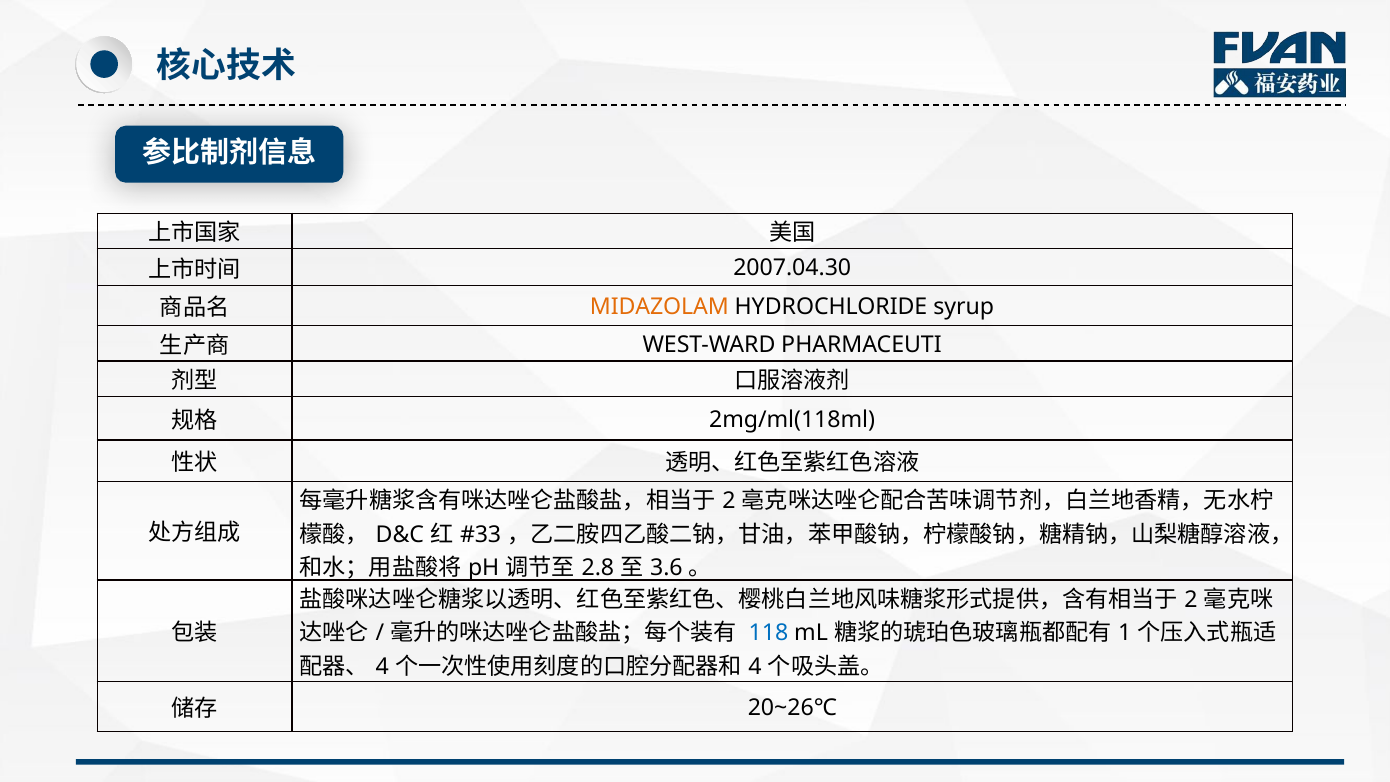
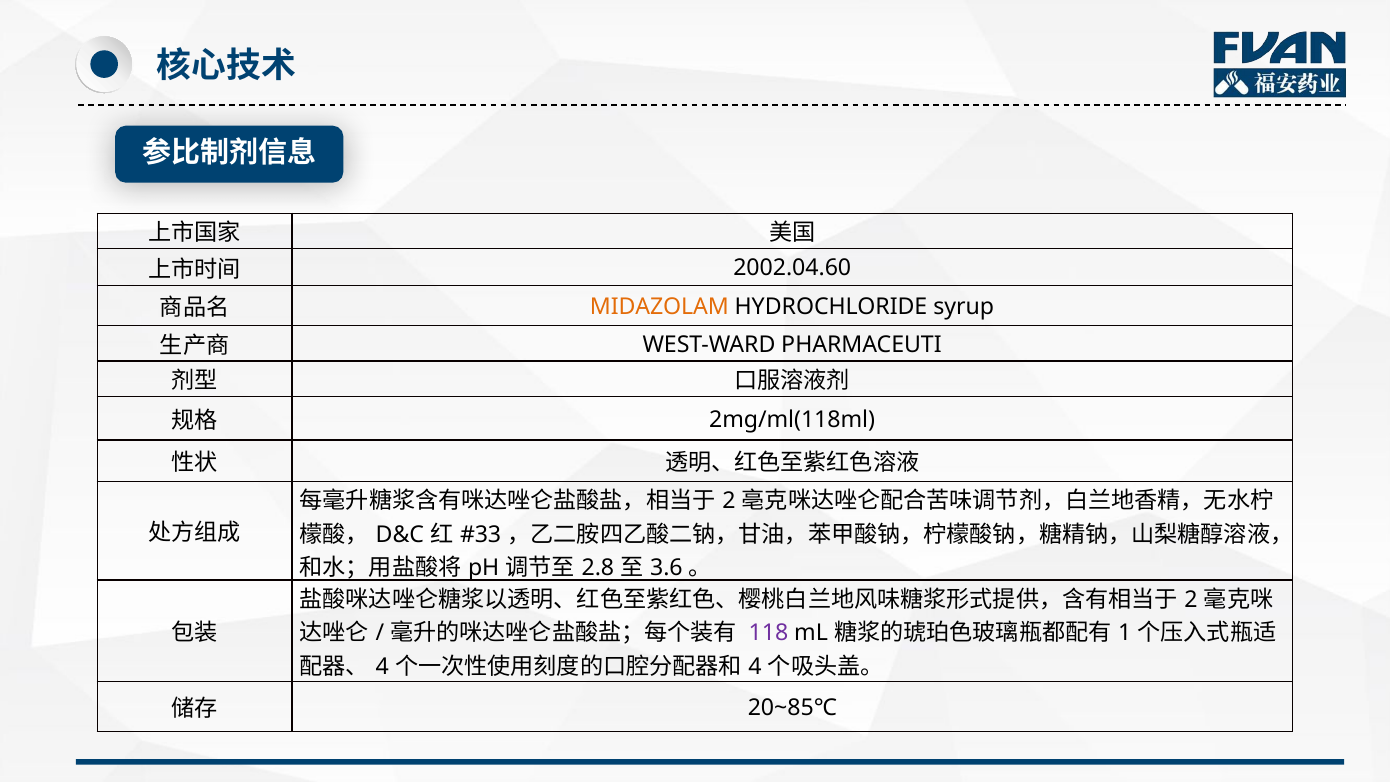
2007.04.30: 2007.04.30 -> 2002.04.60 (792, 268)
118 colour: blue -> purple (769, 633)
20~26℃: 20~26℃ -> 20~85℃ (792, 708)
